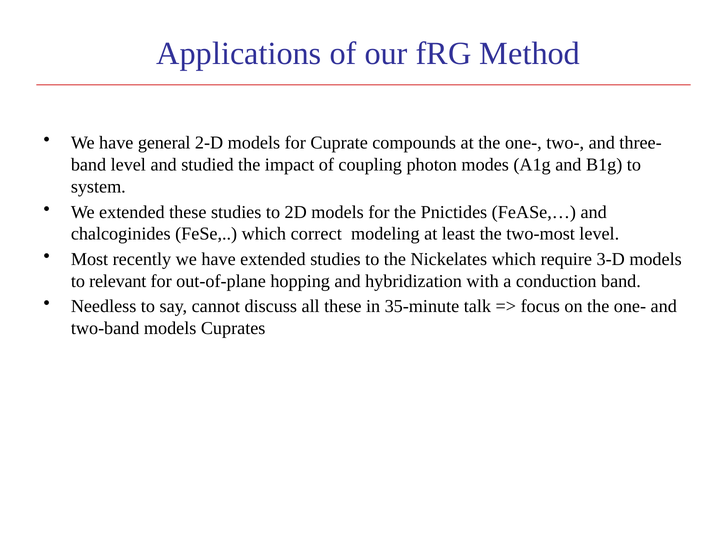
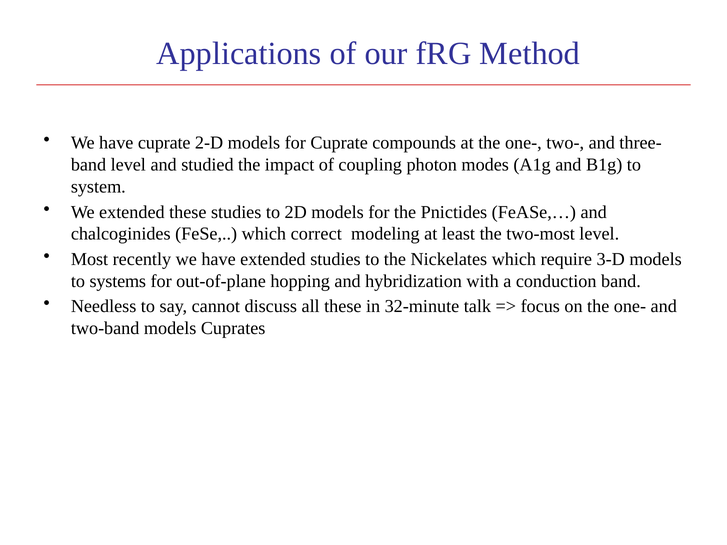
have general: general -> cuprate (164, 143)
relevant: relevant -> systems (118, 281)
35-minute: 35-minute -> 32-minute (422, 307)
